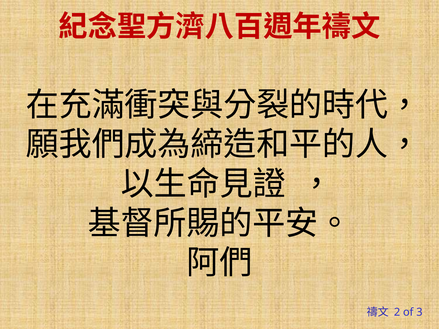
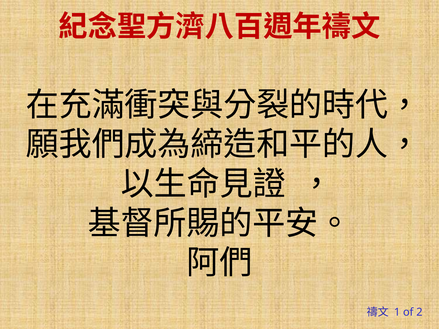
2: 2 -> 1 (397, 312)
3: 3 -> 2 (419, 312)
